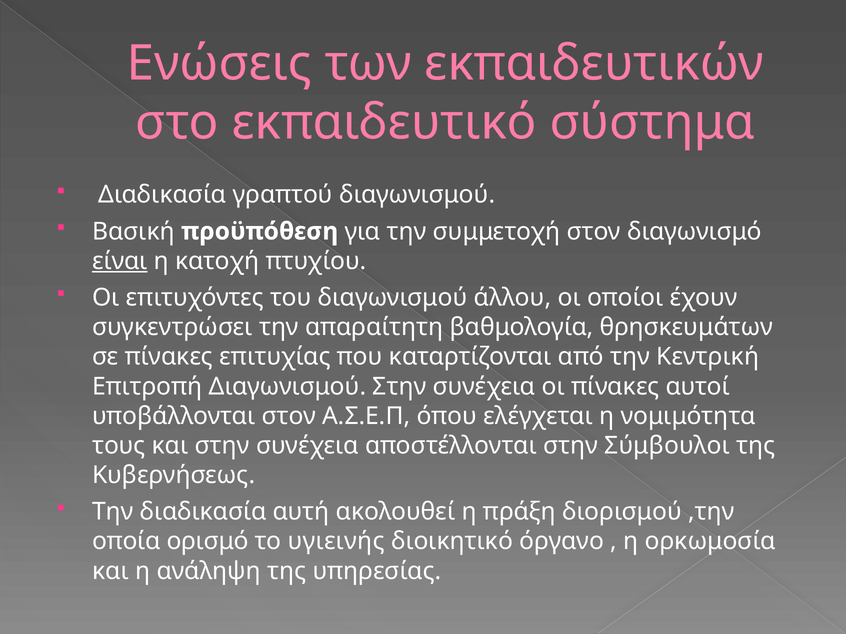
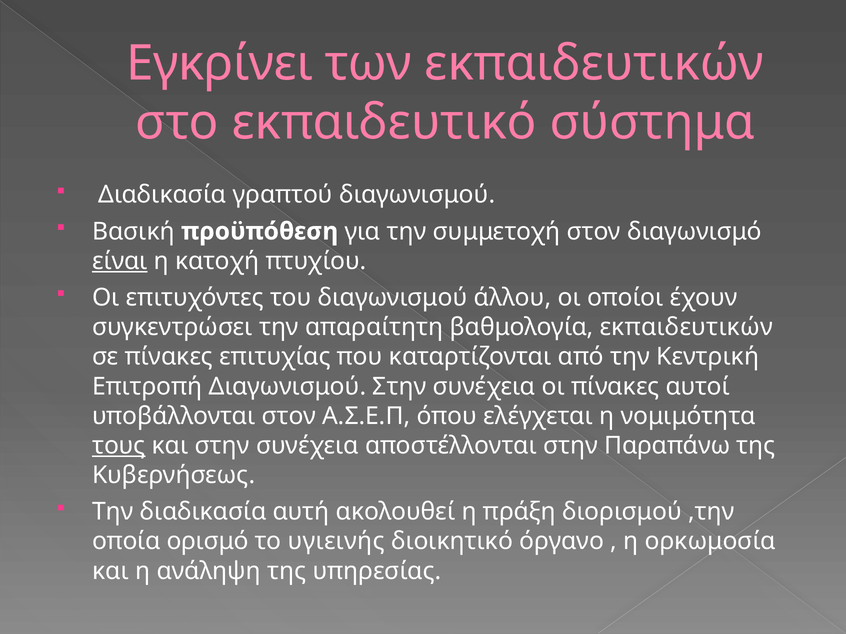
Ενώσεις: Ενώσεις -> Εγκρίνει (220, 63)
βαθμολογία θρησκευμάτων: θρησκευμάτων -> εκπαιδευτικών (686, 327)
τους underline: none -> present (119, 446)
Σύμβουλοι: Σύμβουλοι -> Παραπάνω (667, 446)
